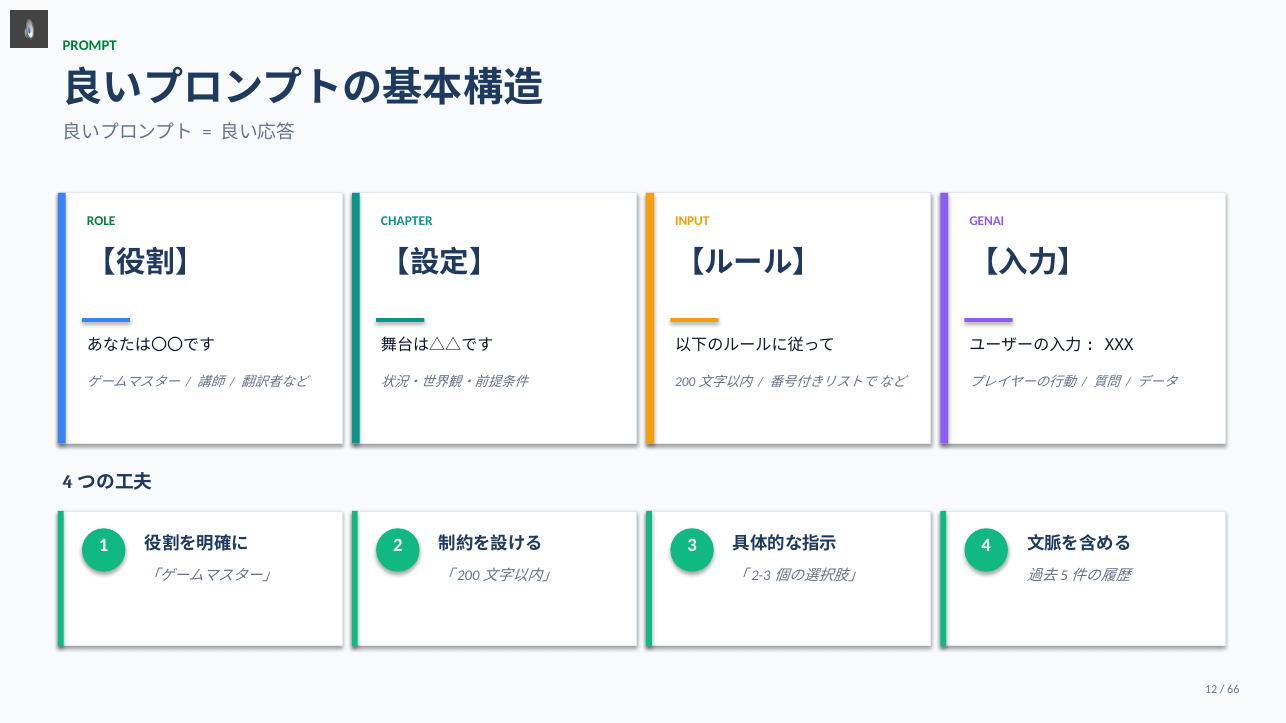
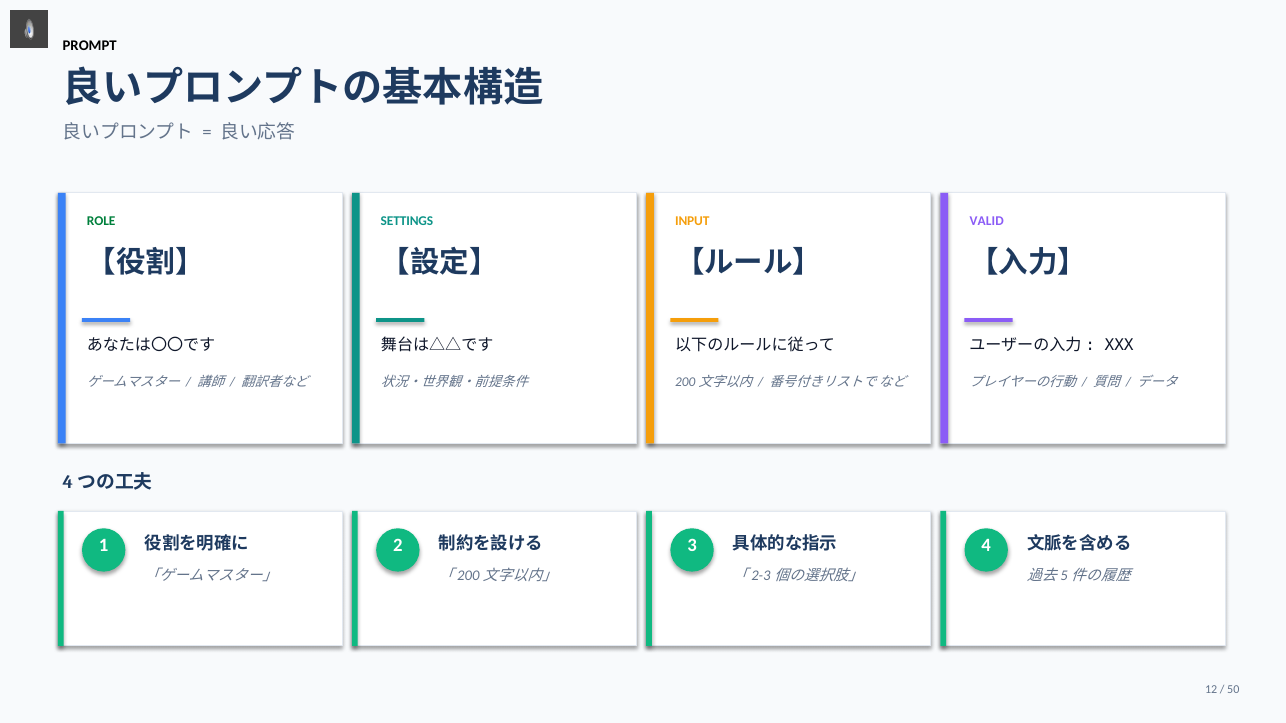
PROMPT colour: green -> black (90, 46)
CHAPTER: CHAPTER -> SETTINGS (407, 221)
GENAI: GENAI -> VALID (987, 221)
66: 66 -> 50 (1233, 690)
